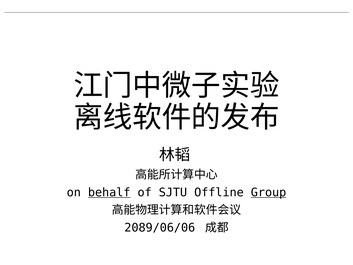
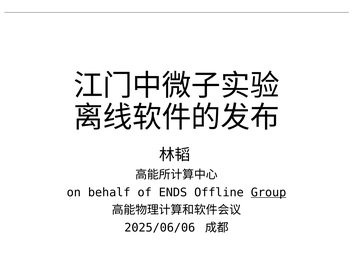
behalf underline: present -> none (109, 192)
SJTU: SJTU -> ENDS (173, 192)
2089/06/06: 2089/06/06 -> 2025/06/06 (160, 227)
